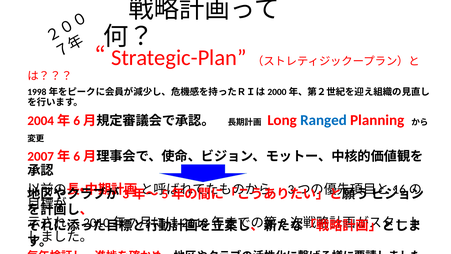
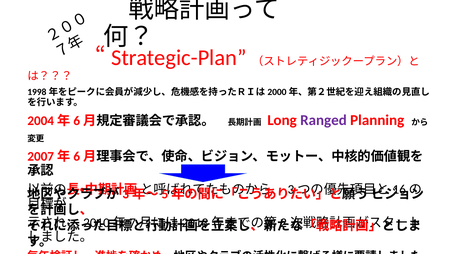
Ranged colour: blue -> purple (323, 120)
